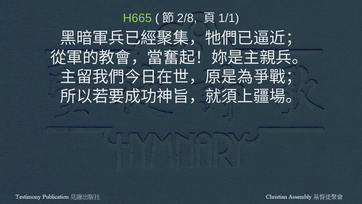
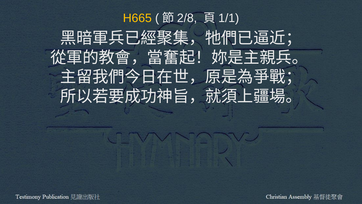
H665 colour: light green -> yellow (137, 18)
